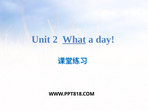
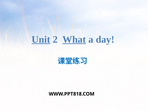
Unit underline: none -> present (41, 39)
